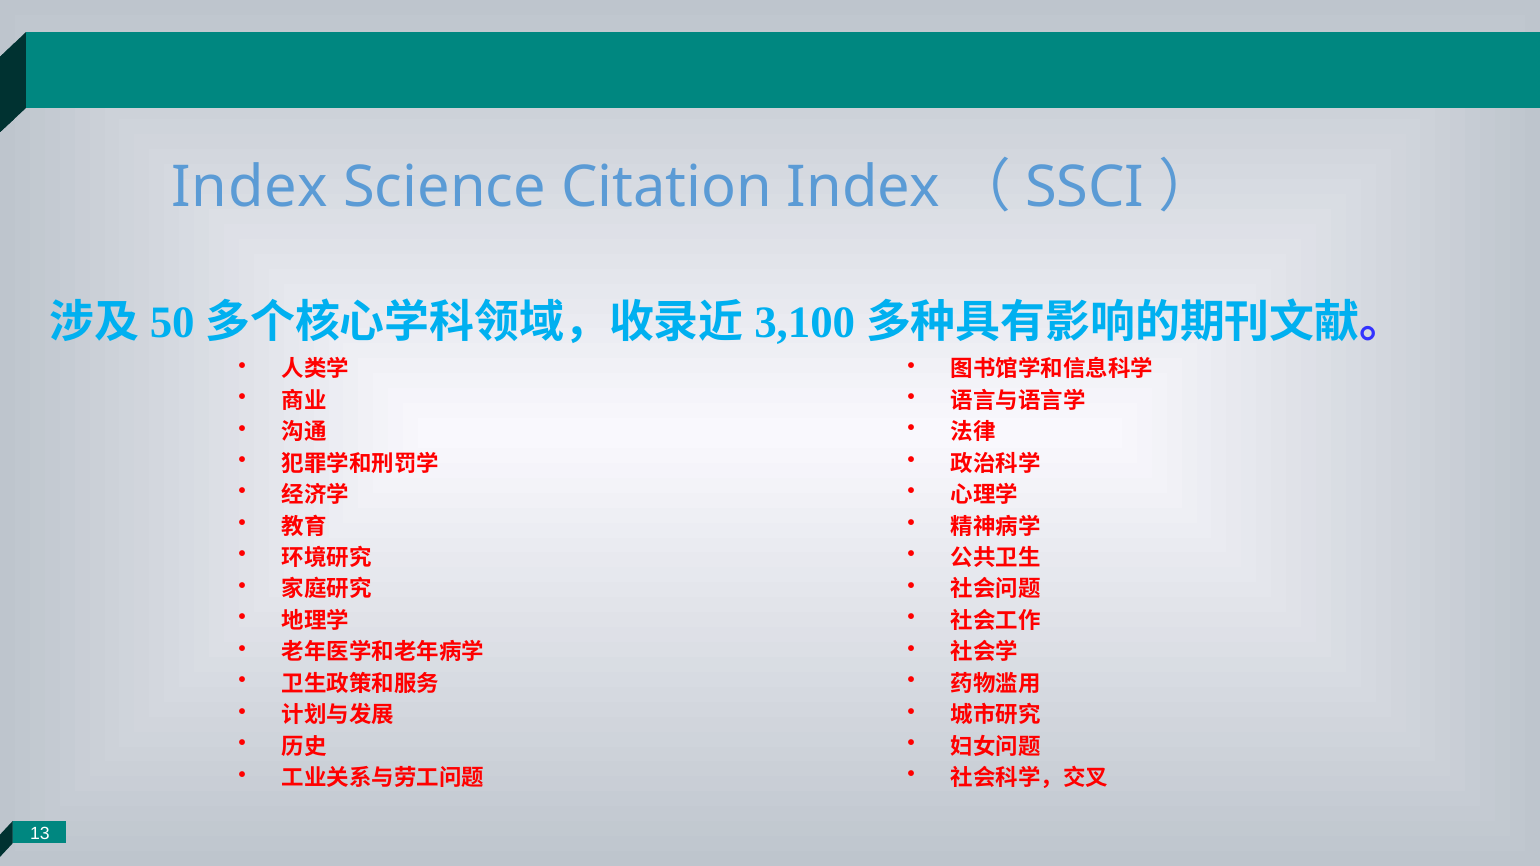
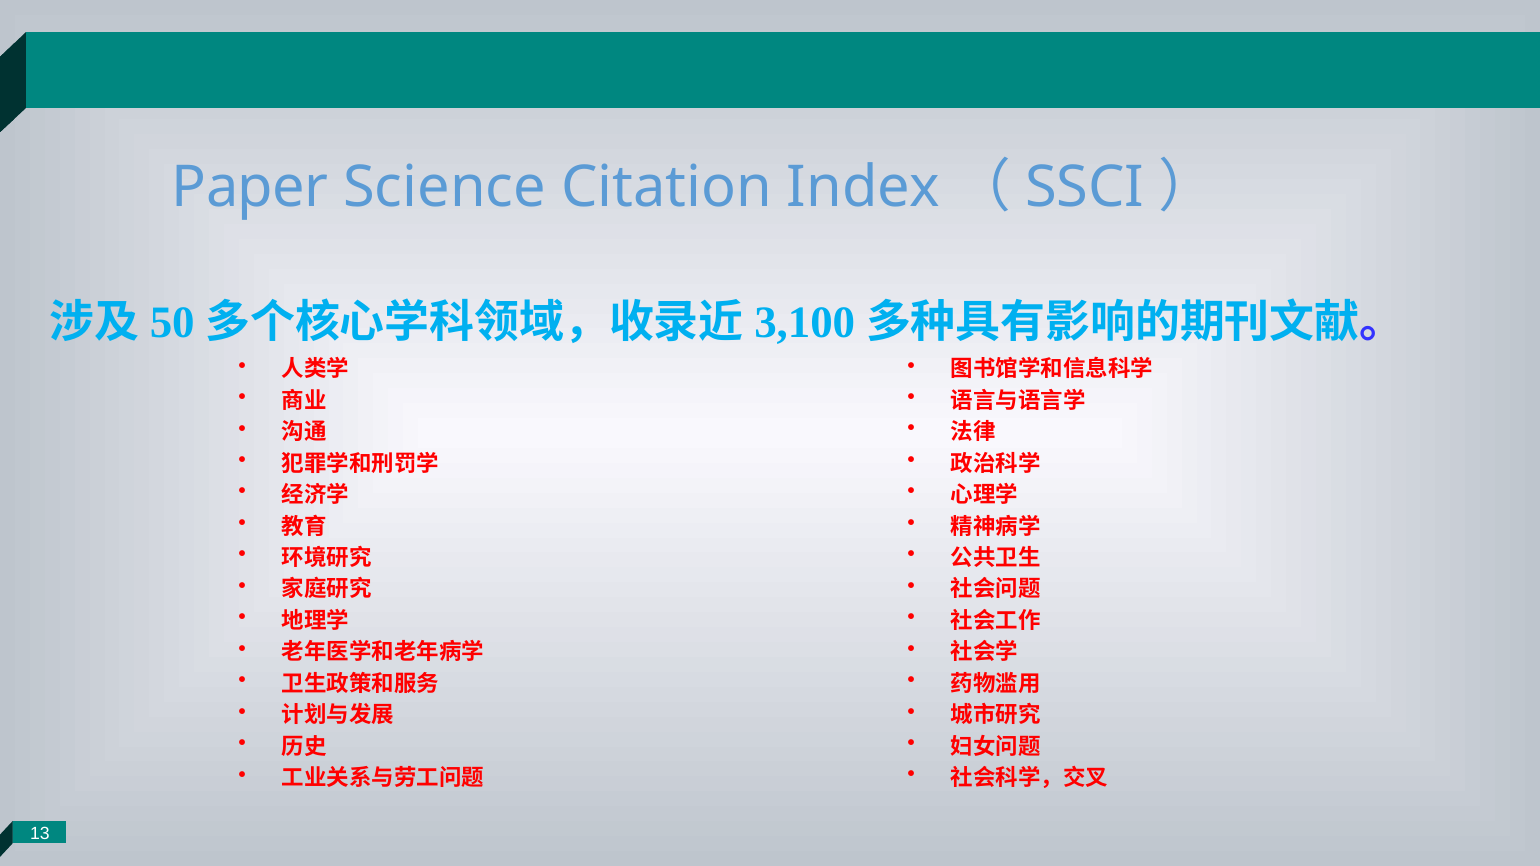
Index: Index -> Paper (250, 188)
